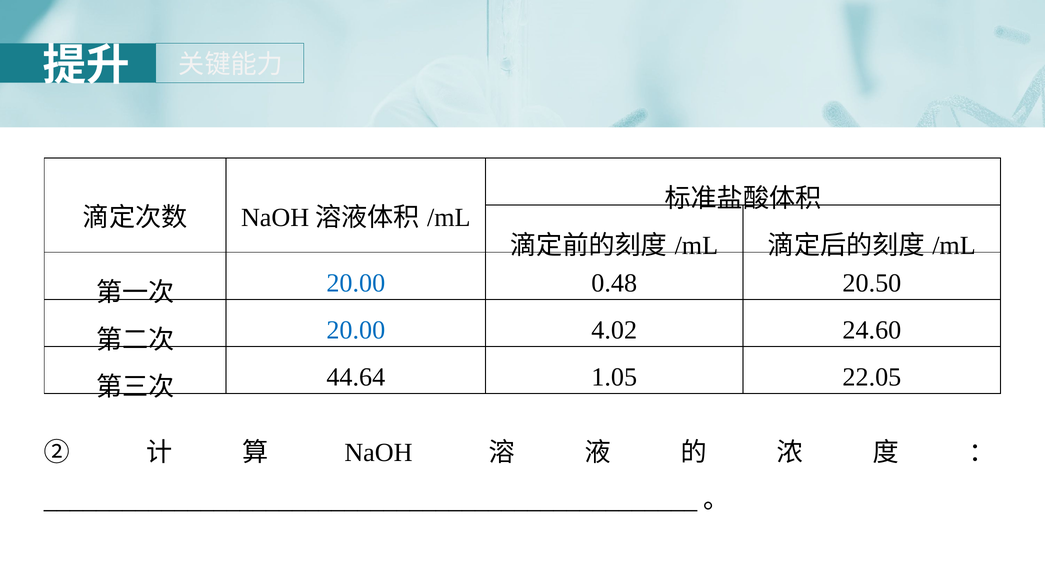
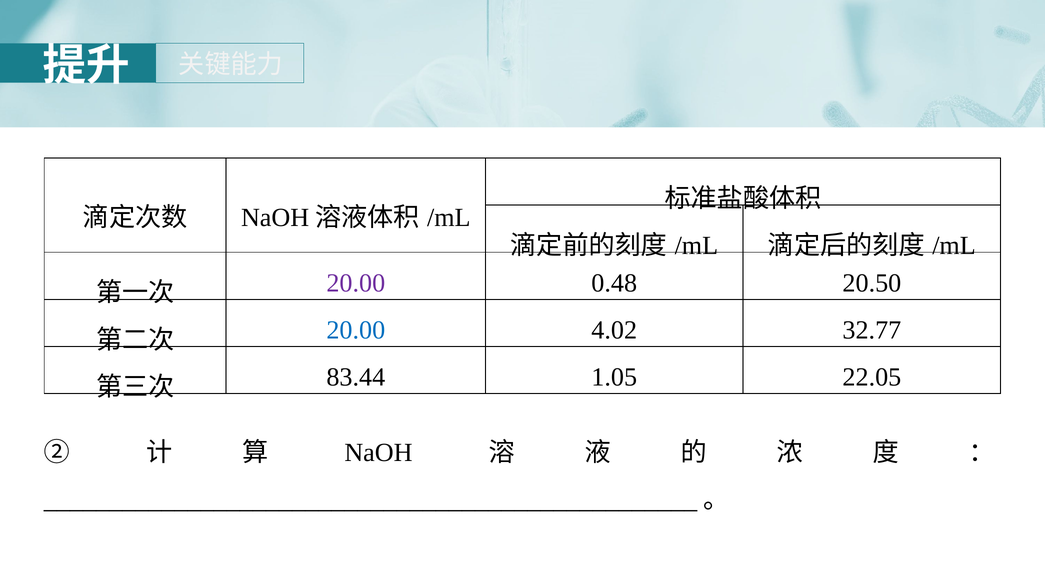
20.00 colour: blue -> purple (356, 283)
24.60: 24.60 -> 32.77 (872, 330)
44.64: 44.64 -> 83.44 (356, 377)
